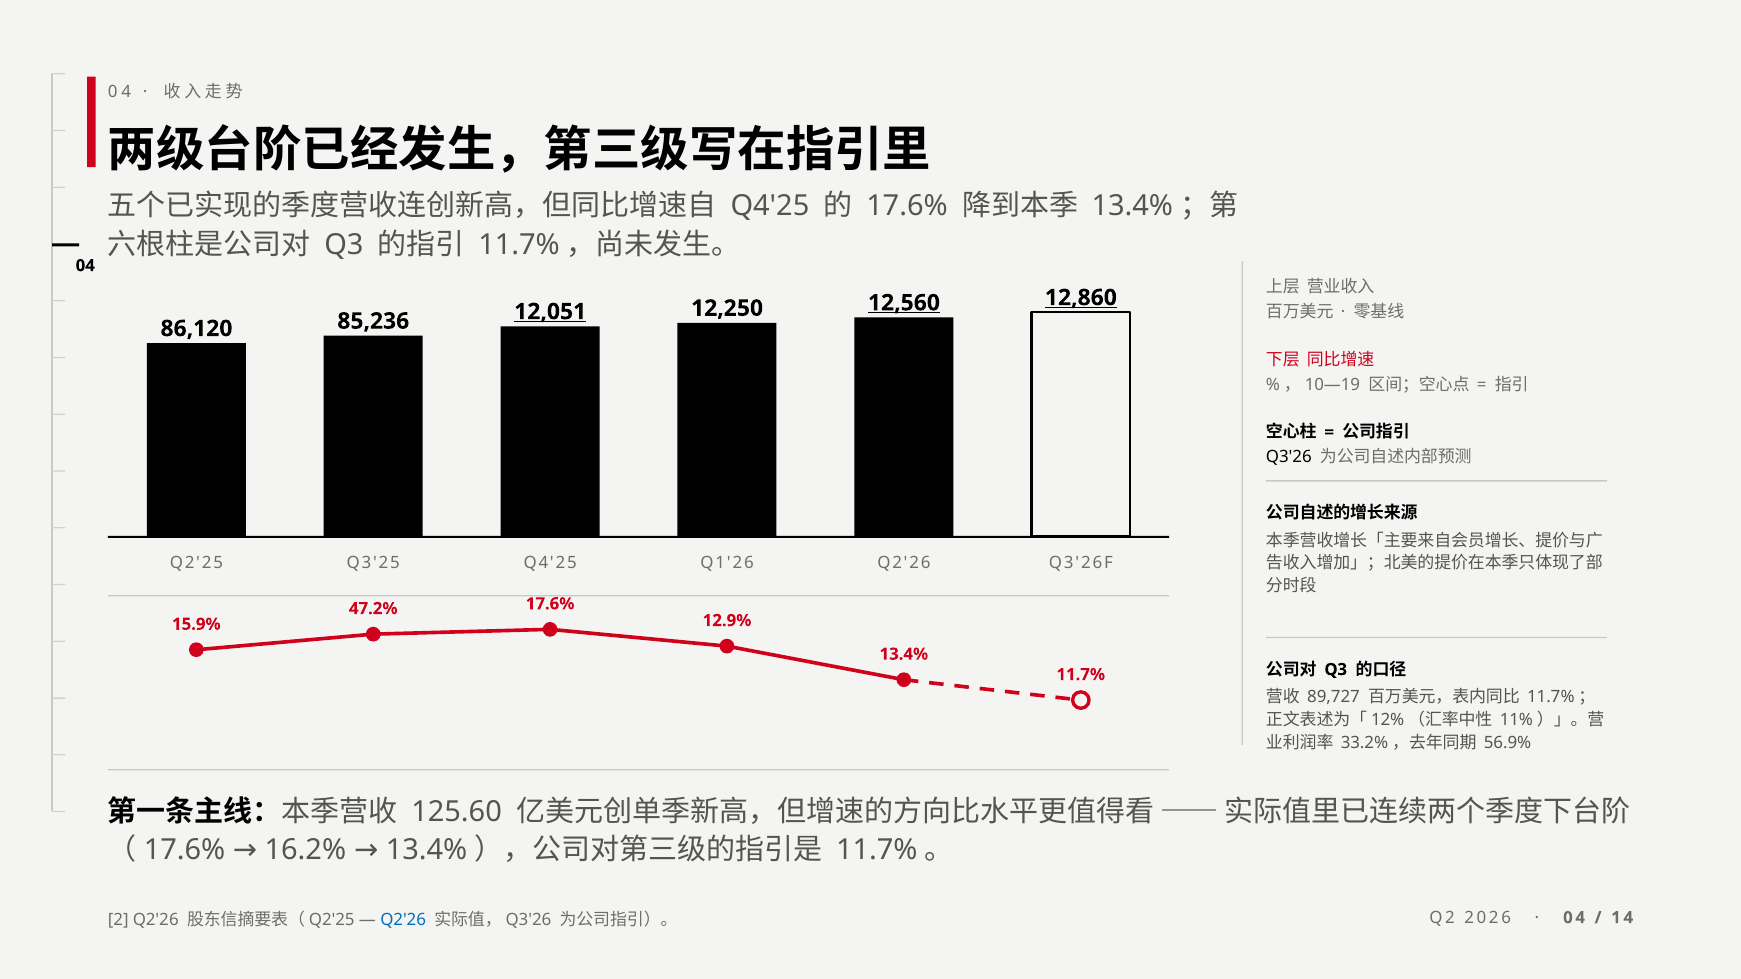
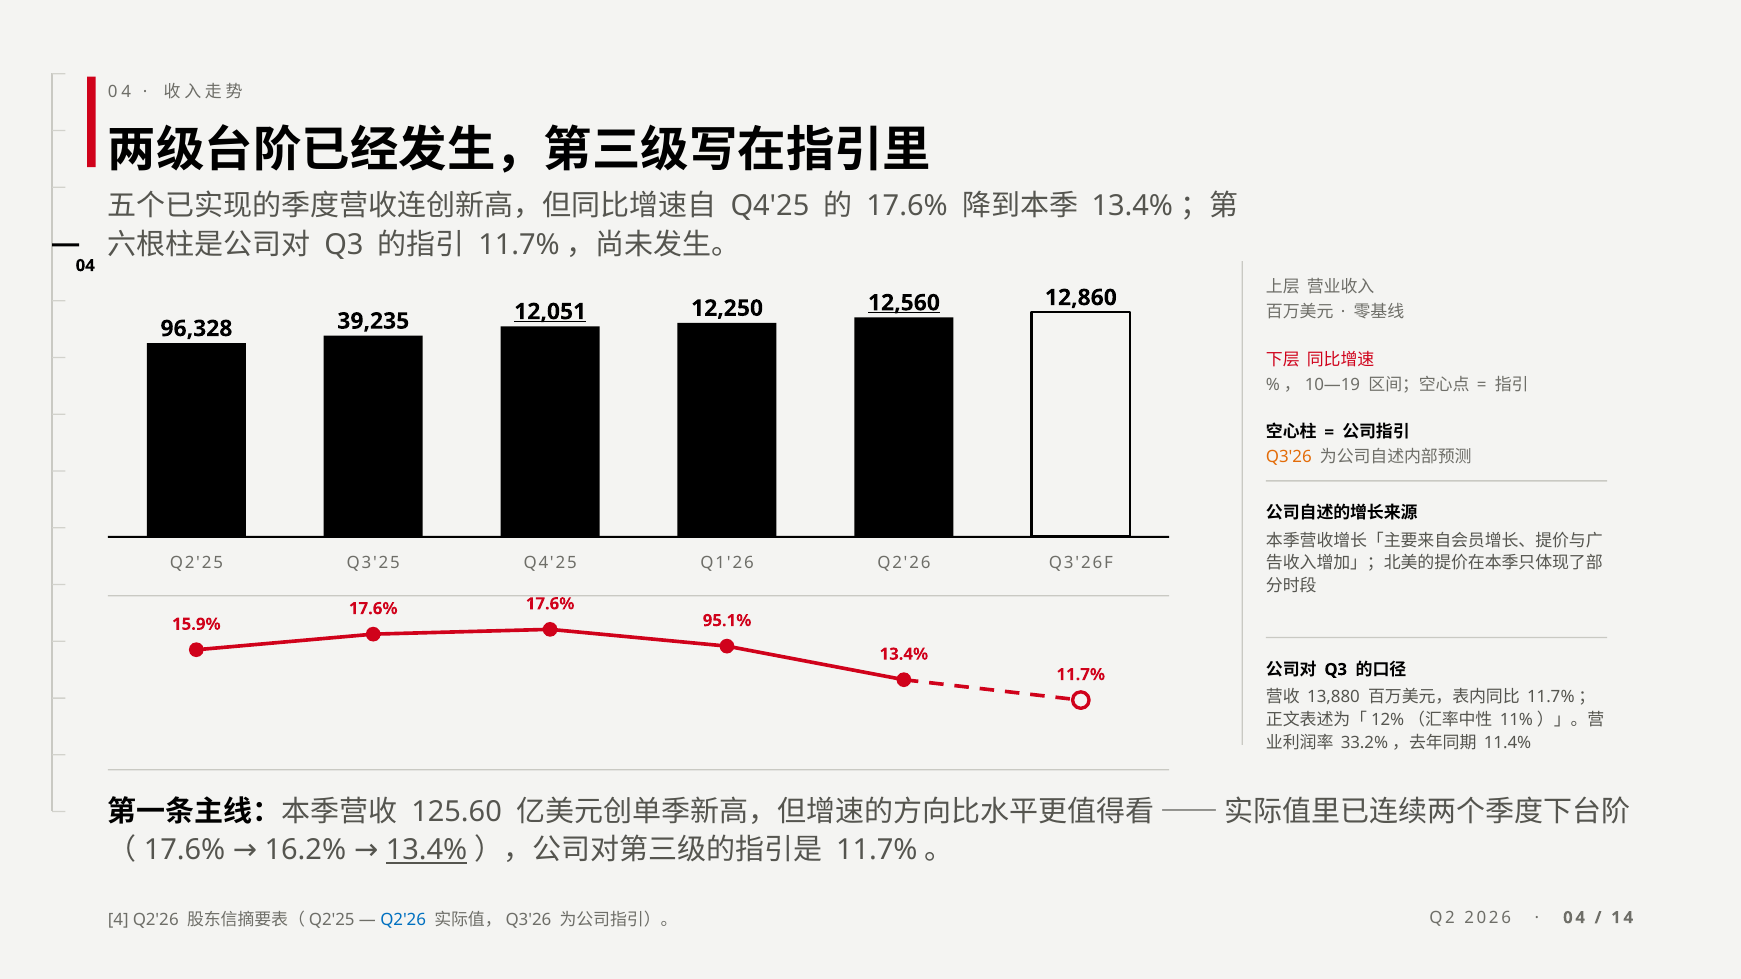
12,860 underline: present -> none (1081, 298)
85,236: 85,236 -> 39,235 (373, 321)
86,120: 86,120 -> 96,328 (196, 329)
Q3'26 colour: black -> orange (1289, 458)
47.2%: 47.2% -> 17.6% (373, 609)
12.9%: 12.9% -> 95.1% (727, 621)
89,727: 89,727 -> 13,880 (1334, 697)
56.9%: 56.9% -> 11.4% (1508, 743)
13.4% underline: none -> present (427, 851)
2: 2 -> 4 (118, 920)
